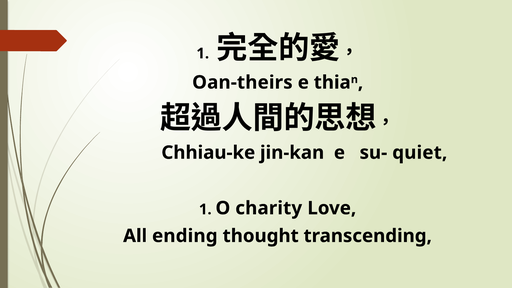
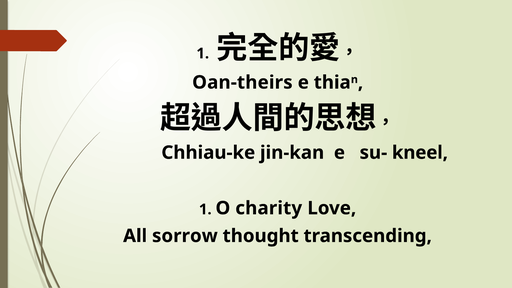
quiet: quiet -> kneel (420, 153)
ending: ending -> sorrow (185, 236)
